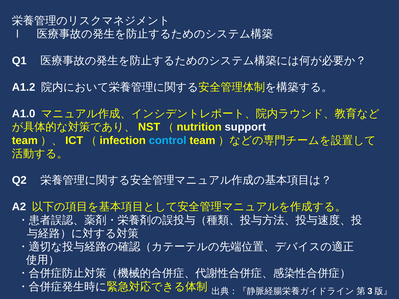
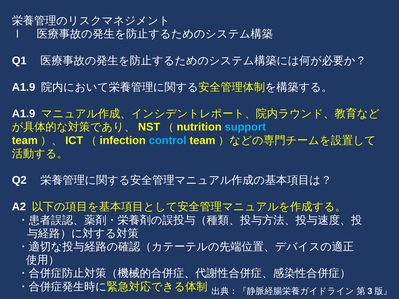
A1.2: A1.2 -> A1.9 (24, 87)
A1.0: A1.0 -> A1.9 (24, 114)
support colour: white -> light blue (245, 127)
